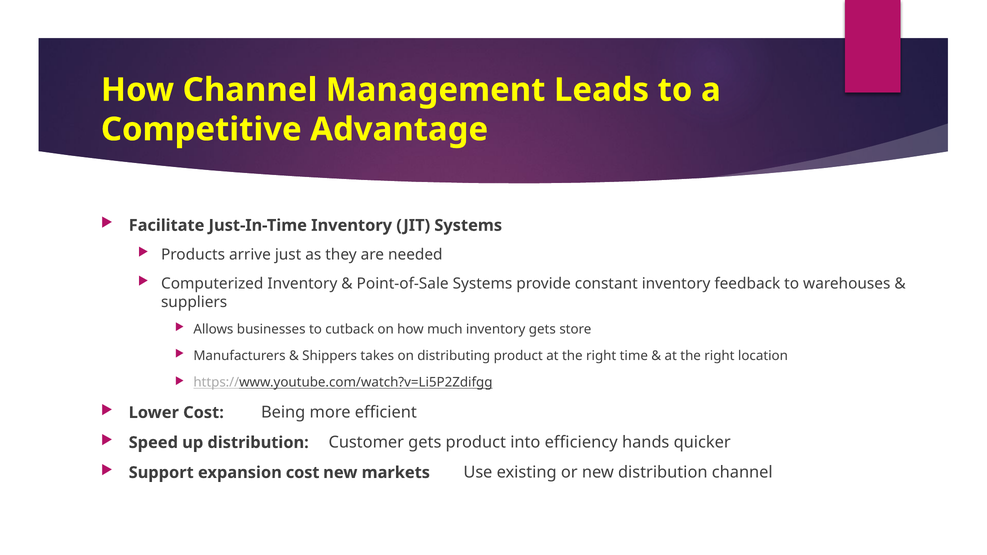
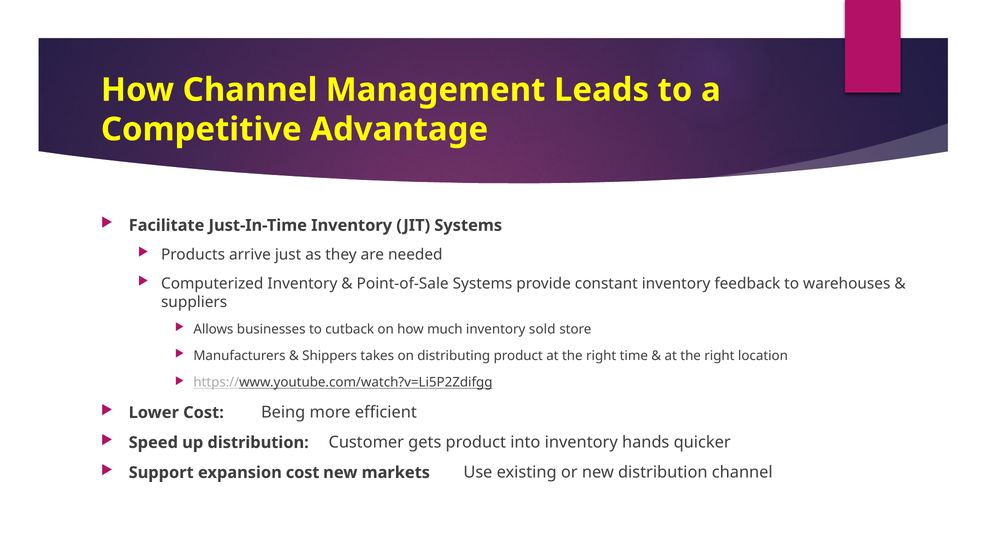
inventory gets: gets -> sold (542, 330)
into efficiency: efficiency -> inventory (581, 443)
